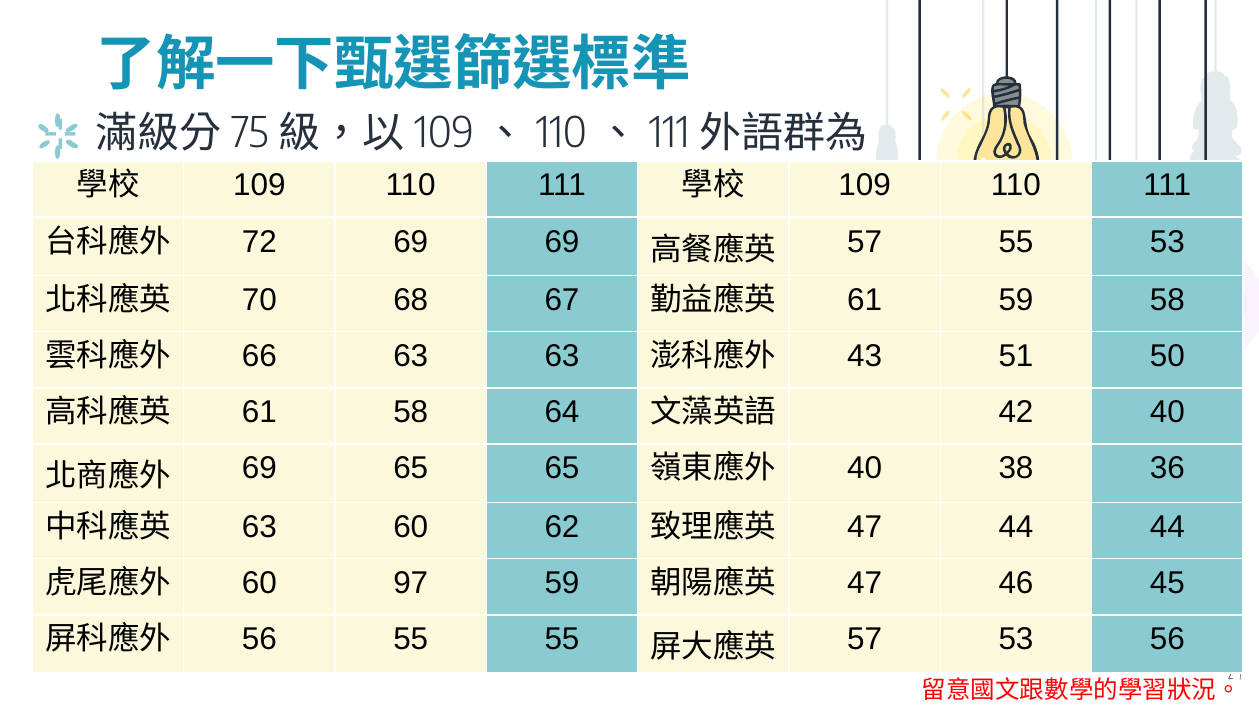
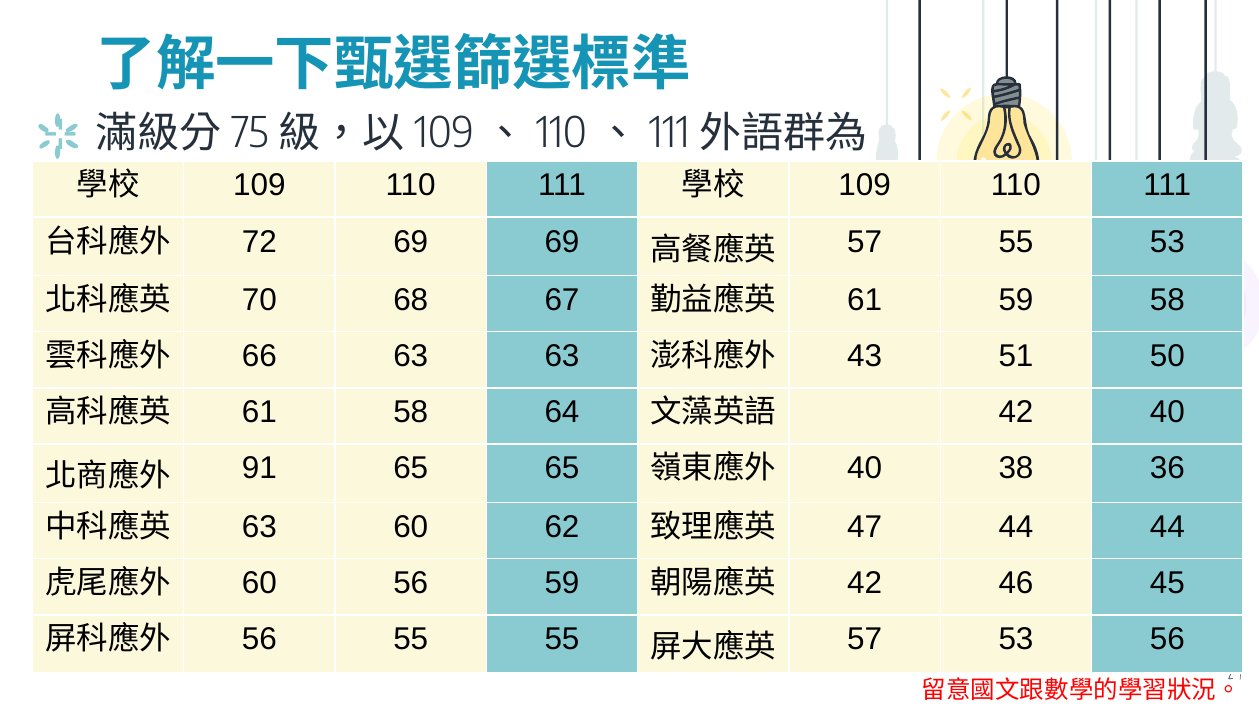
69: 69 -> 91 (259, 469)
60 97: 97 -> 56 (411, 583)
47: 47 -> 42 (865, 583)
